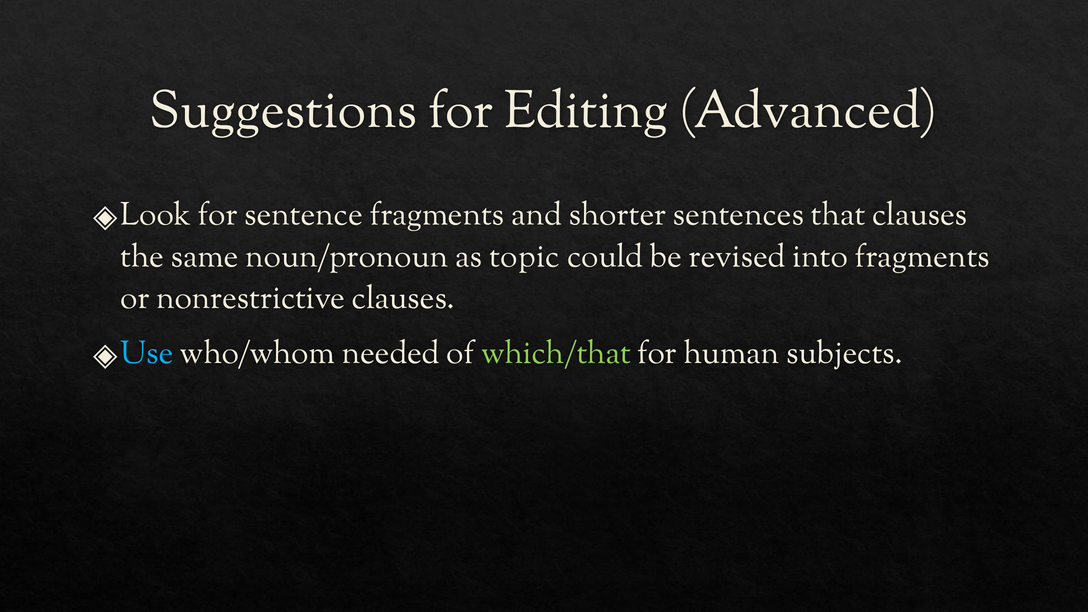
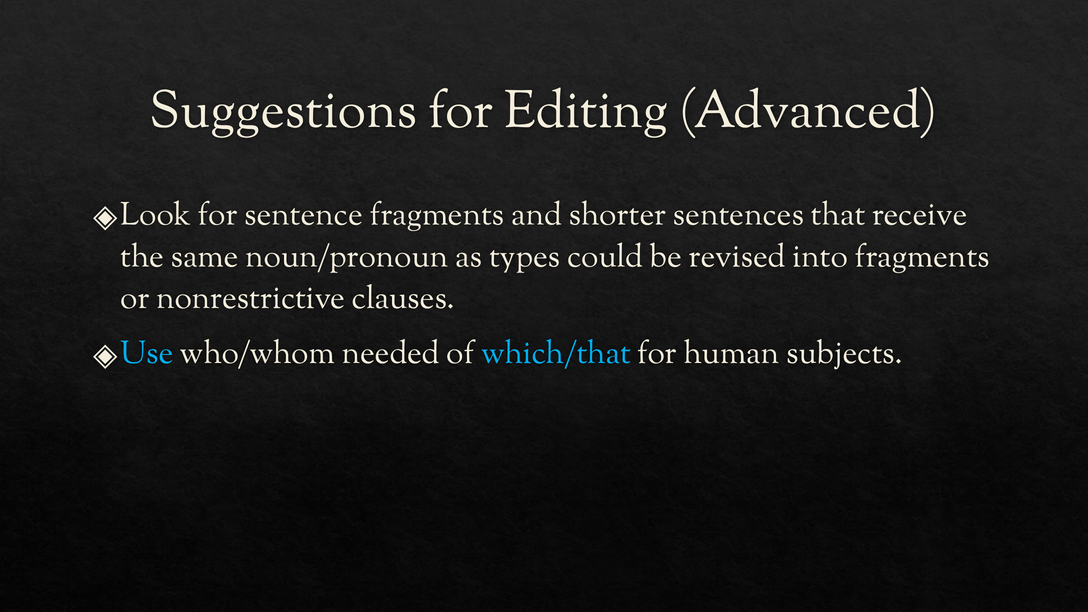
that clauses: clauses -> receive (920, 214)
topic: topic -> types (525, 256)
which/that colour: light green -> light blue (556, 353)
